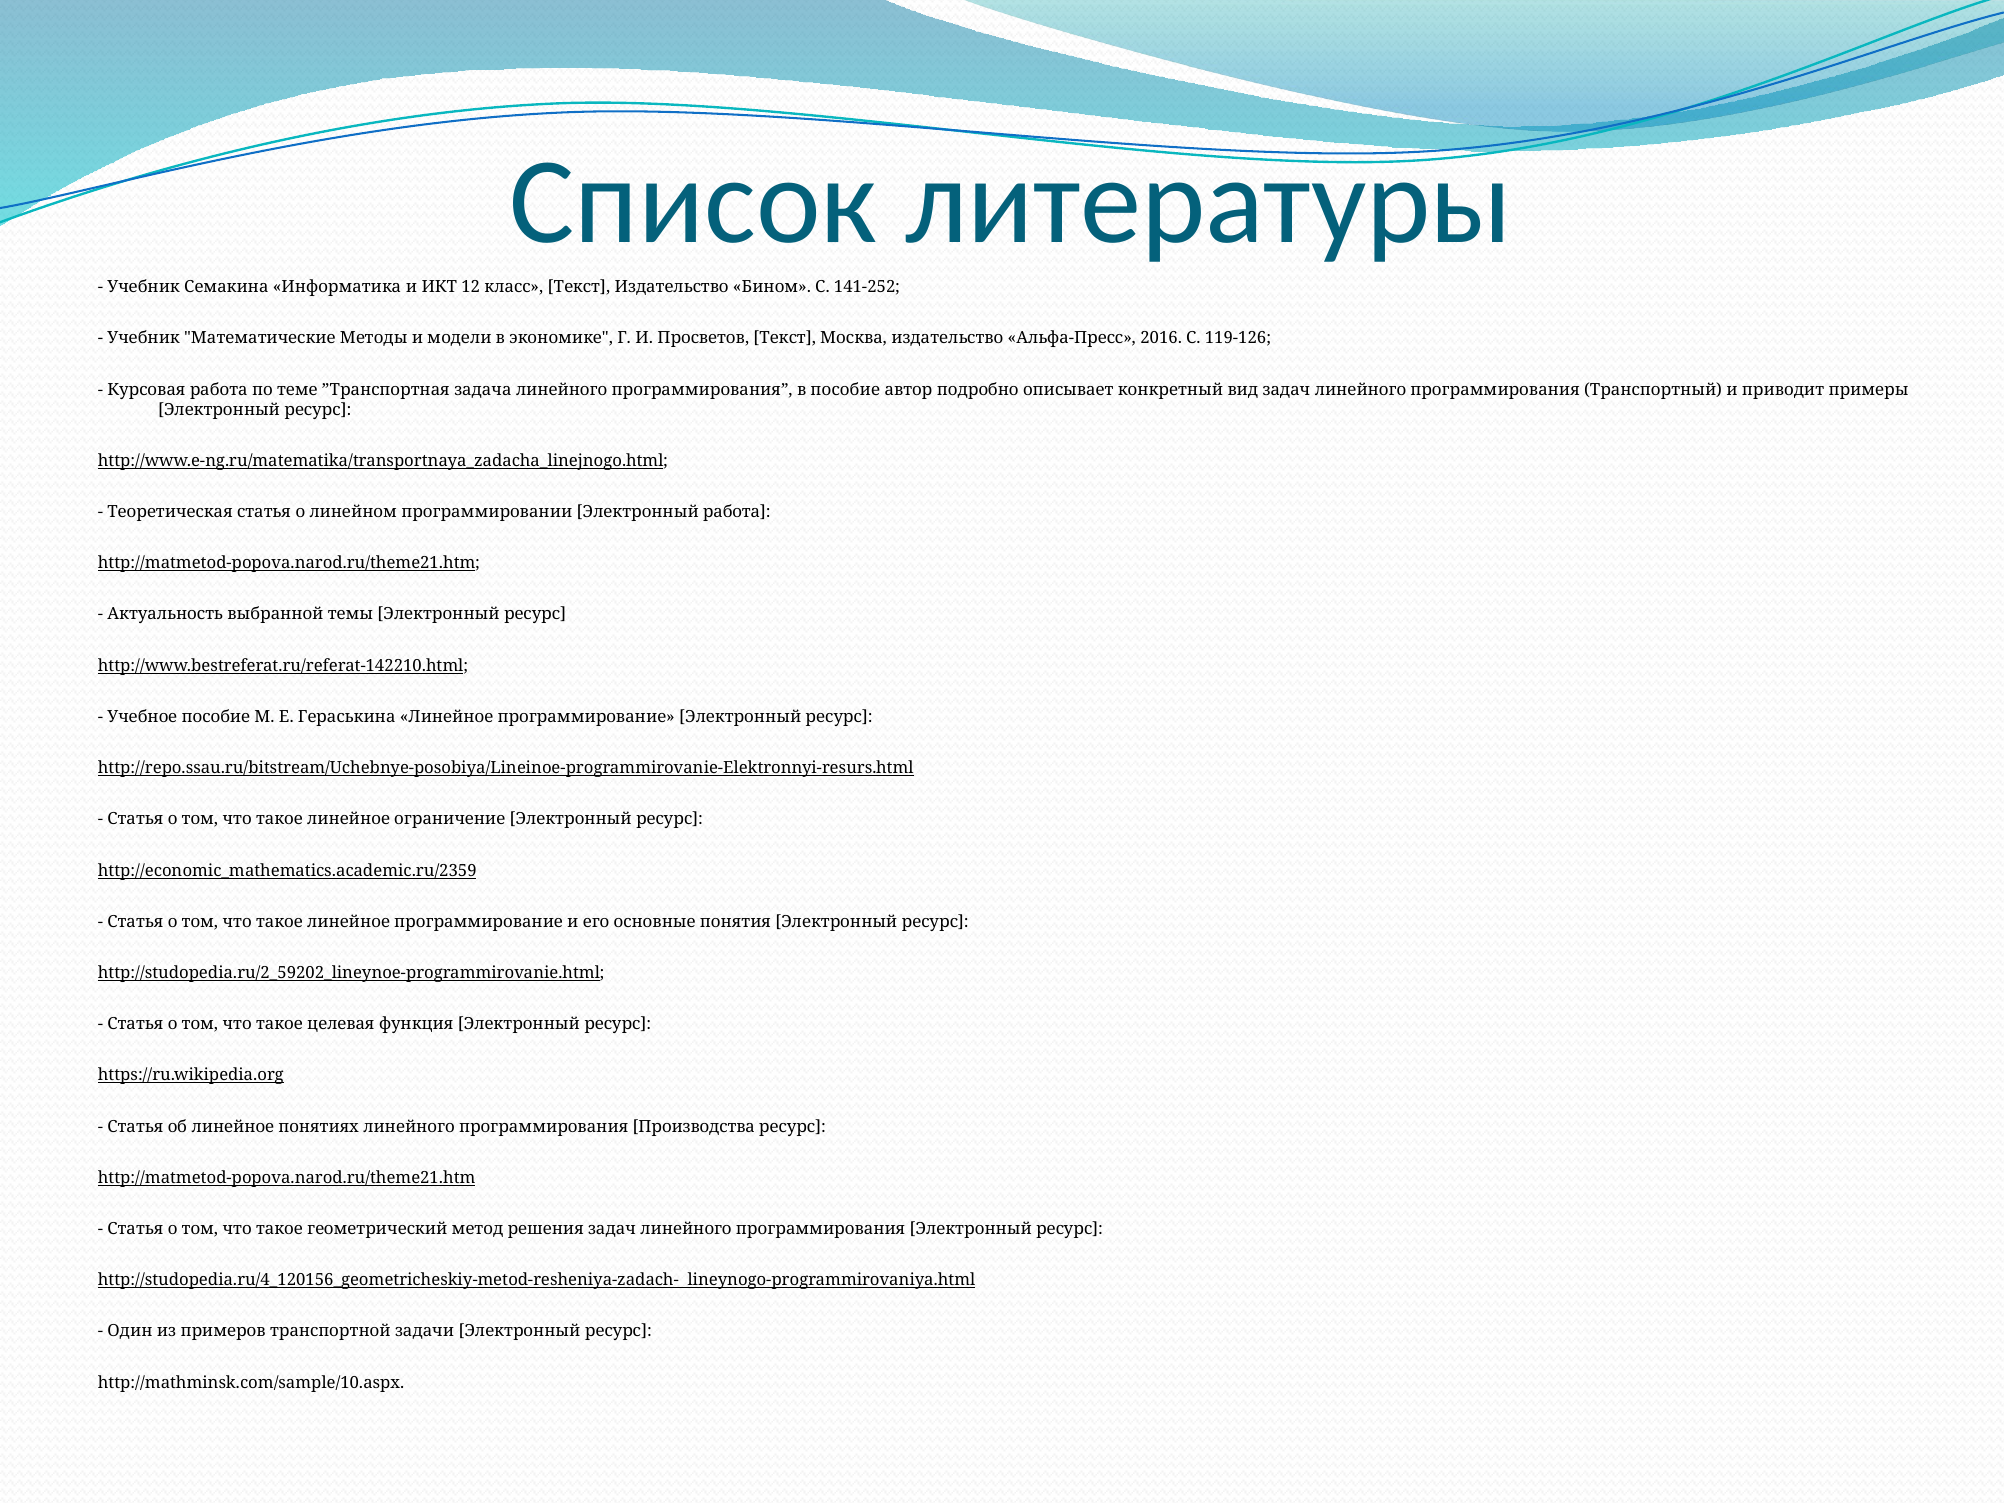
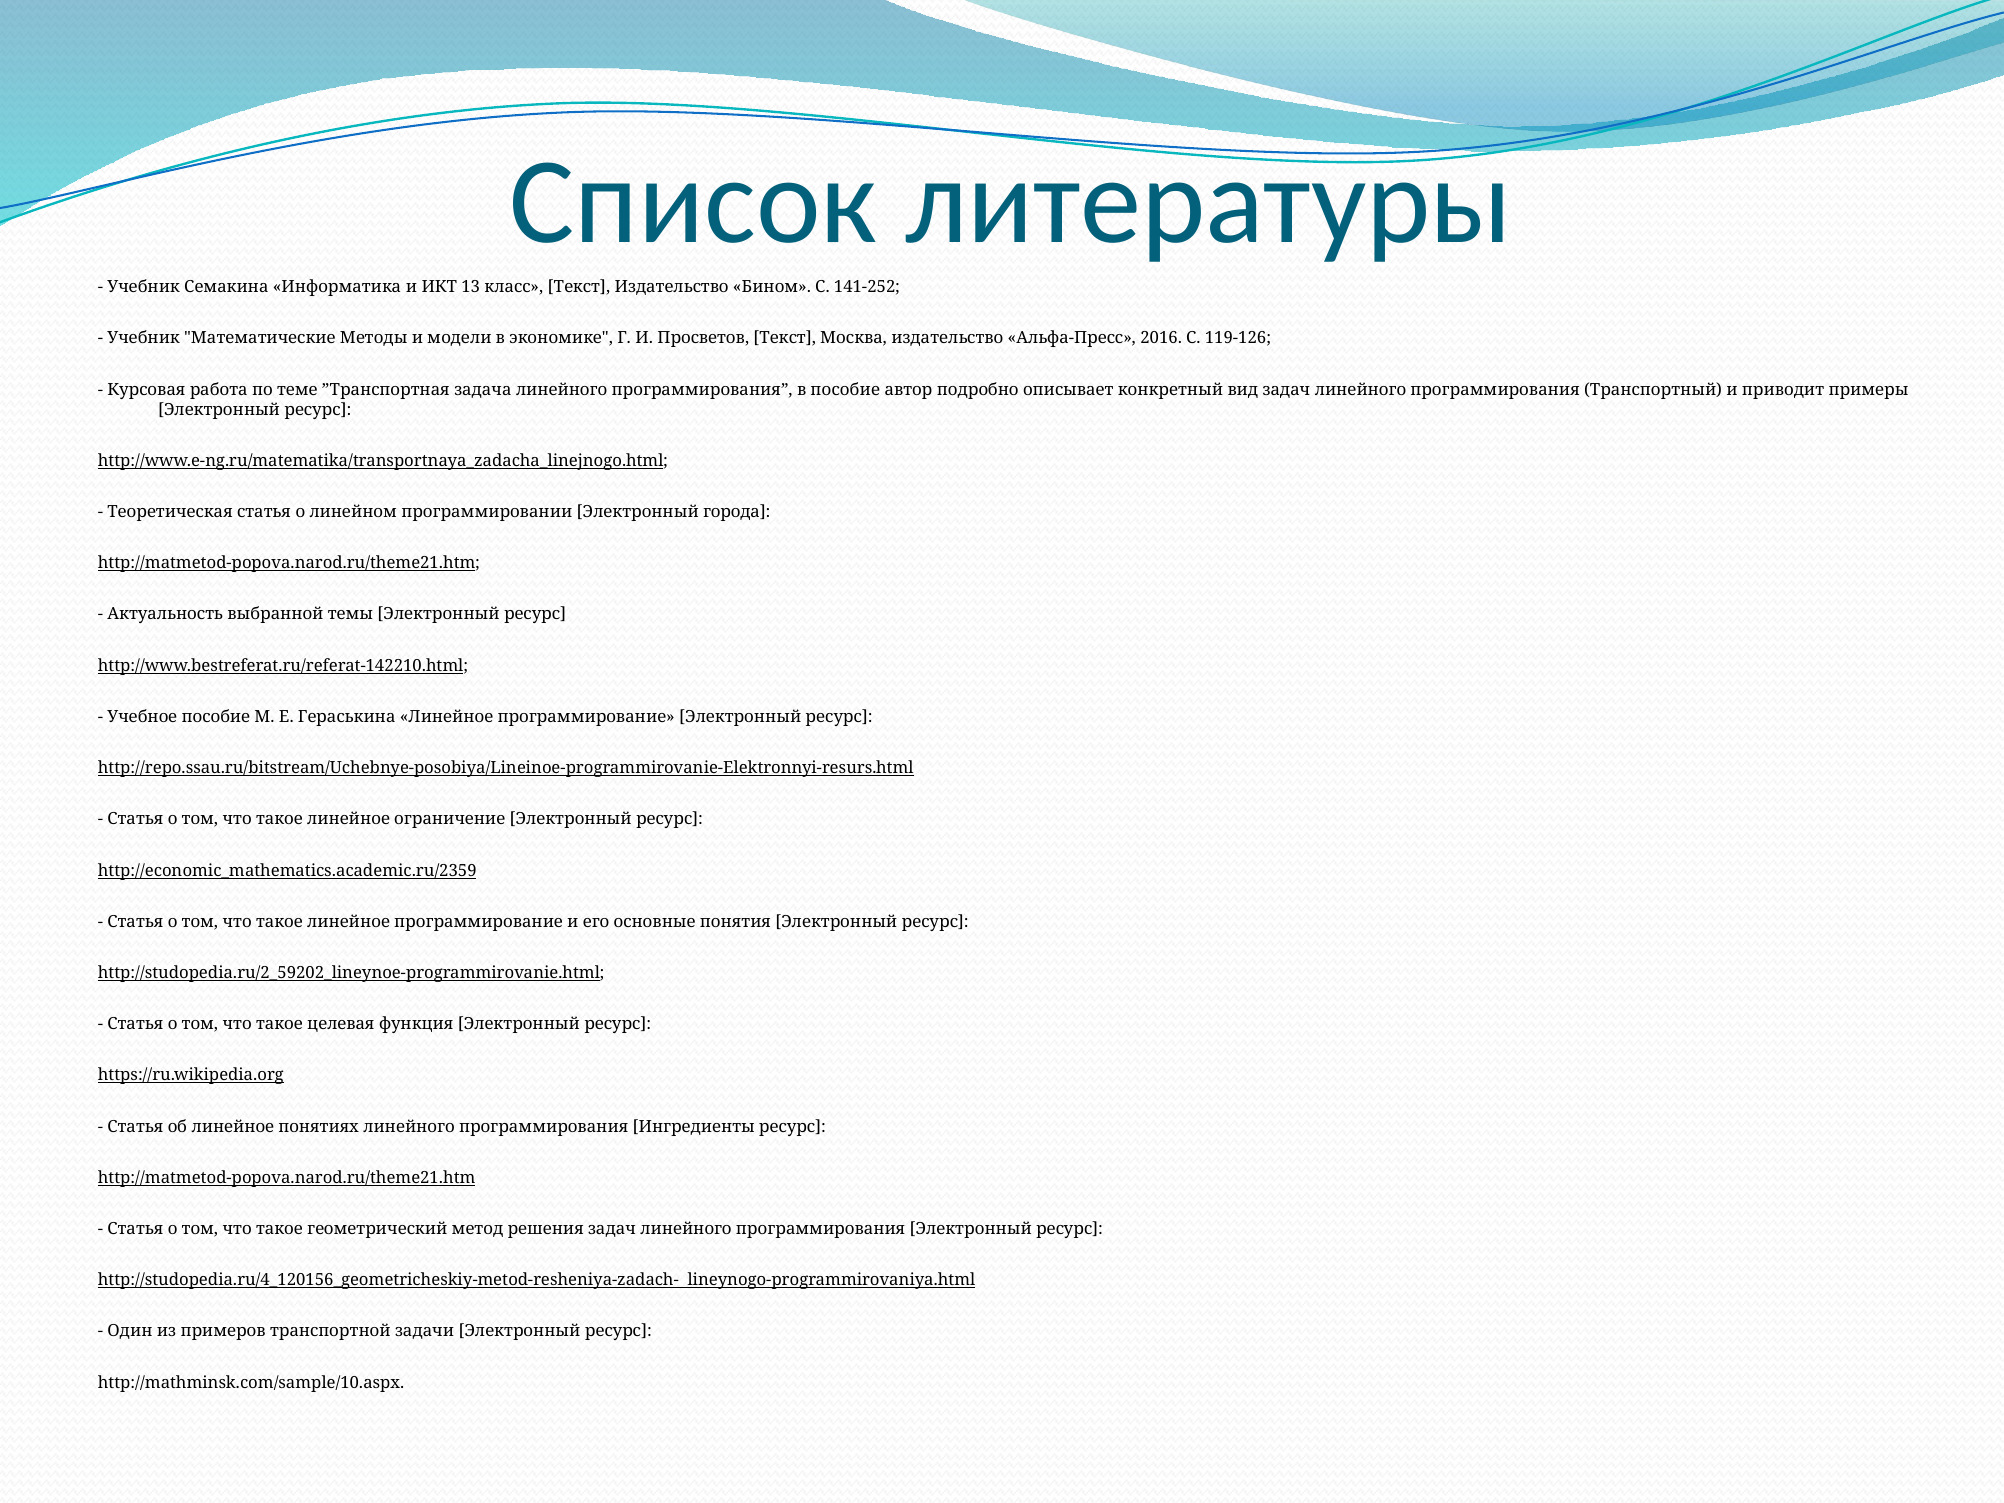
12: 12 -> 13 (471, 287)
Электронный работа: работа -> города (737, 512)
Производства: Производства -> Ингредиенты (694, 1127)
